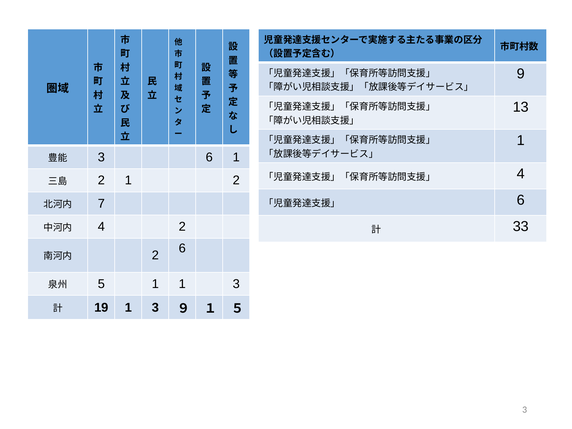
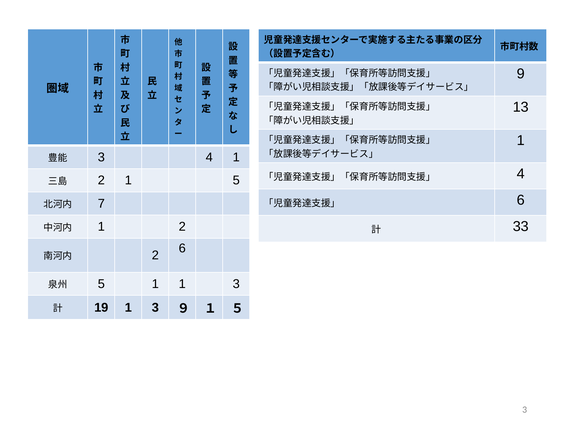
3 6: 6 -> 4 (209, 157)
1 2: 2 -> 5 (236, 180)
4: 4 -> 1 (101, 227)
